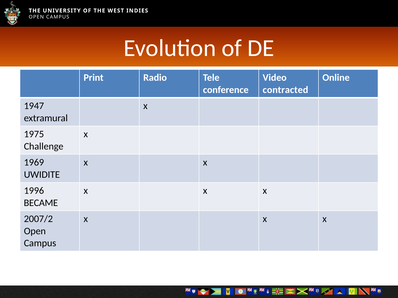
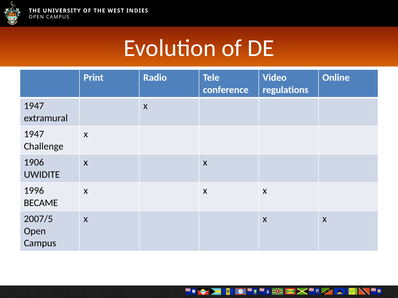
contracted: contracted -> regulations (286, 90)
1975: 1975 -> 1947 (34, 134)
1969: 1969 -> 1906 (34, 163)
2007/2: 2007/2 -> 2007/5 (38, 219)
